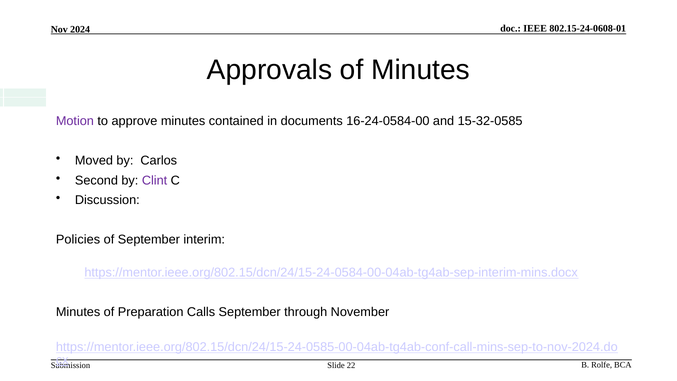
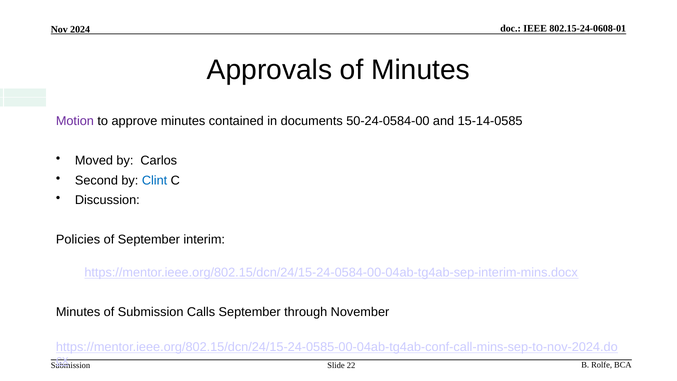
16-24-0584-00: 16-24-0584-00 -> 50-24-0584-00 (388, 121)
15-32-0585: 15-32-0585 -> 15-14-0585 (490, 121)
Clint colour: purple -> blue (155, 180)
of Preparation: Preparation -> Submission (151, 312)
